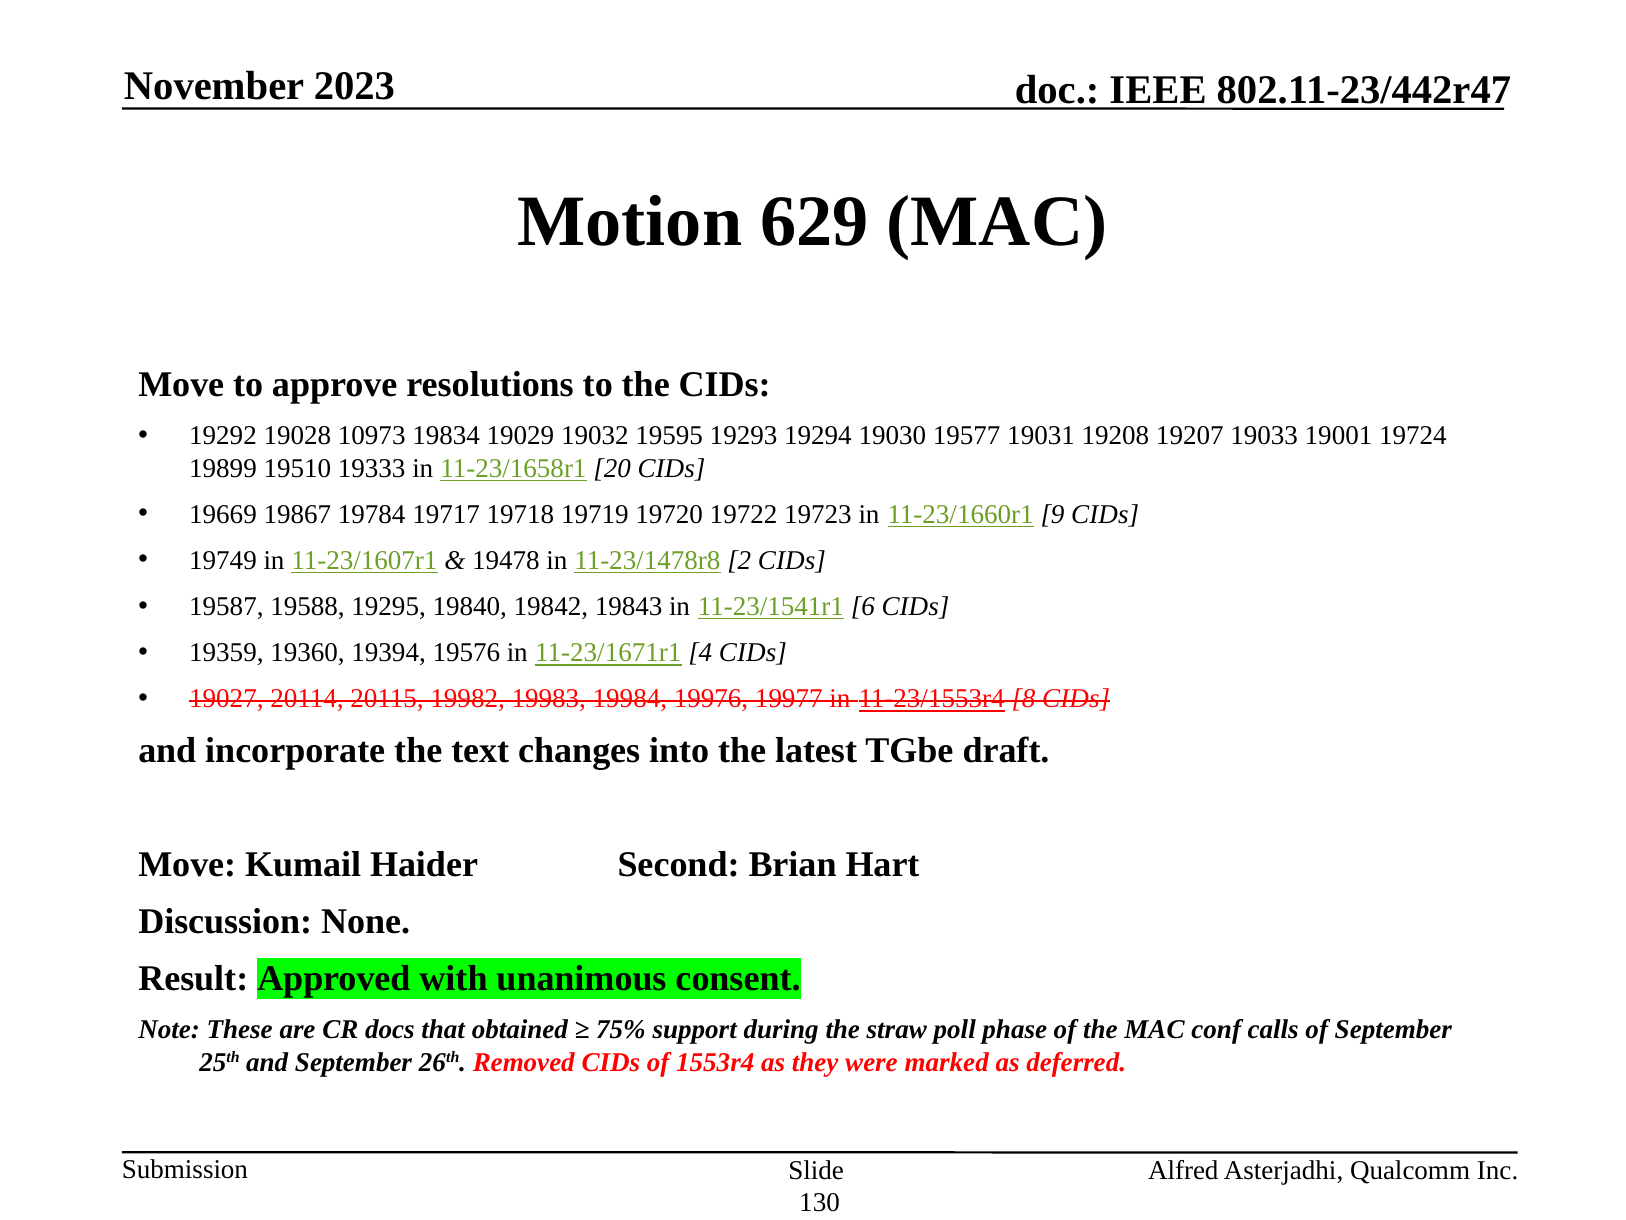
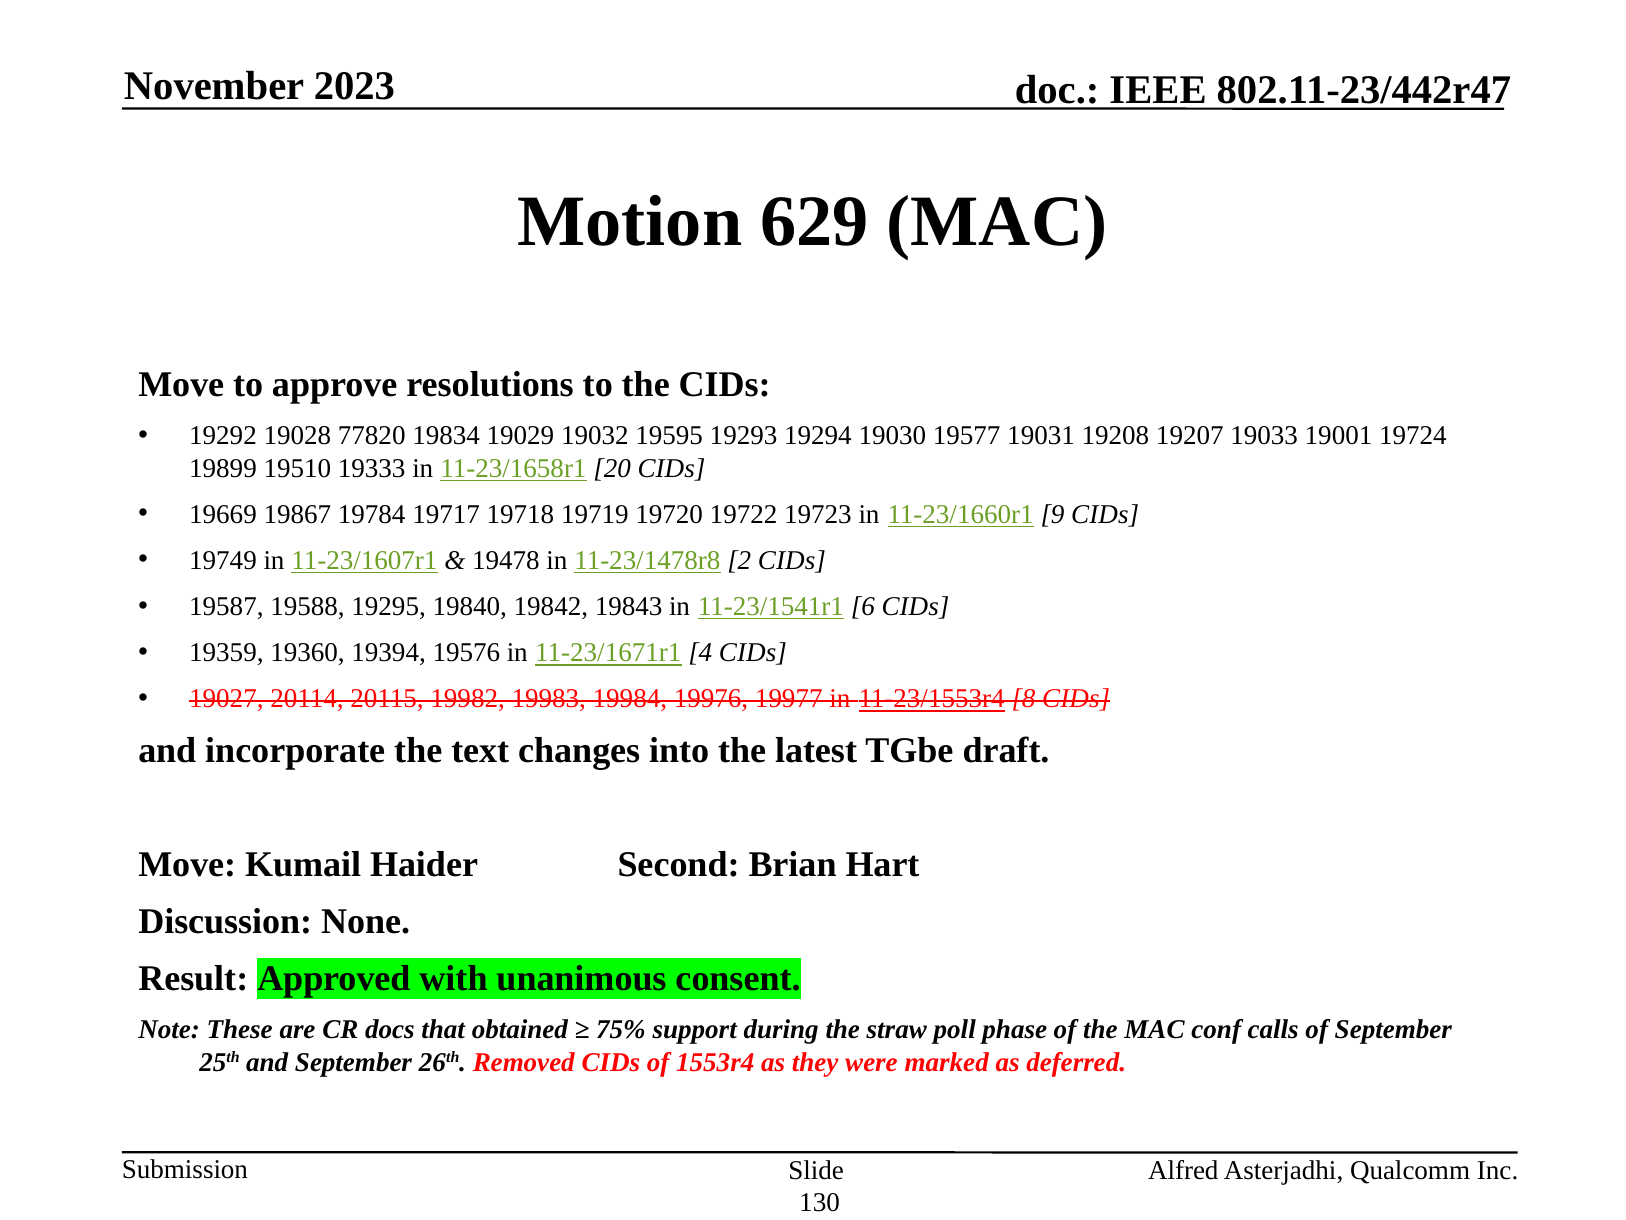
10973: 10973 -> 77820 (372, 436)
